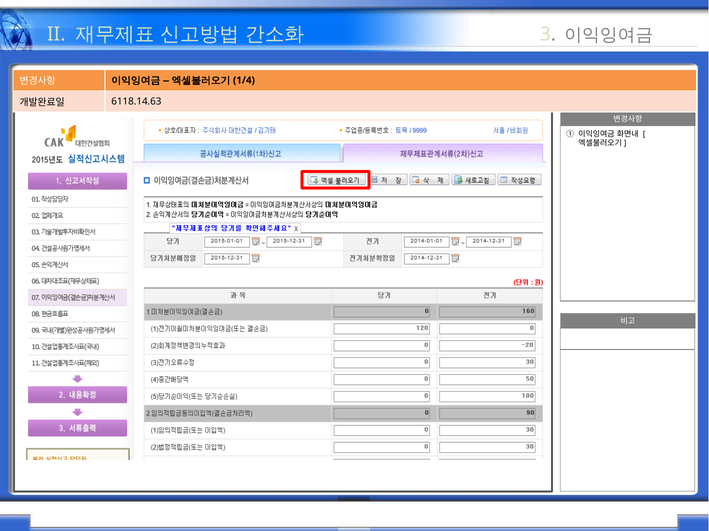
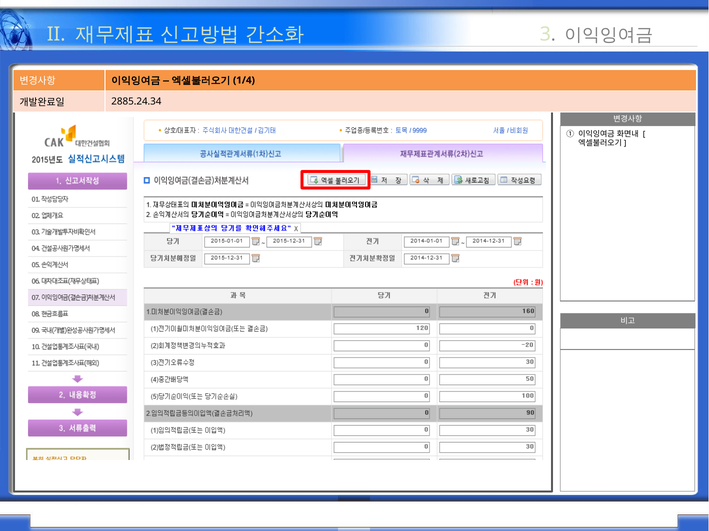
6118.14.63: 6118.14.63 -> 2885.24.34 (136, 102)
